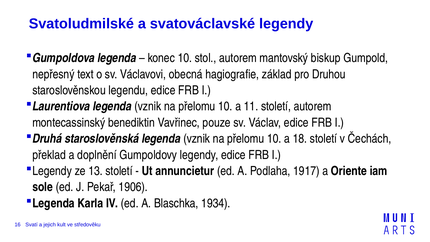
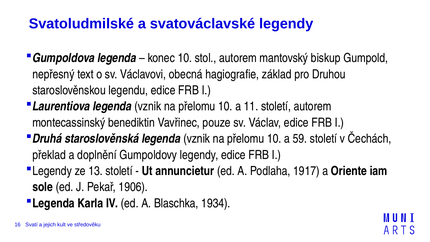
18: 18 -> 59 (300, 139)
